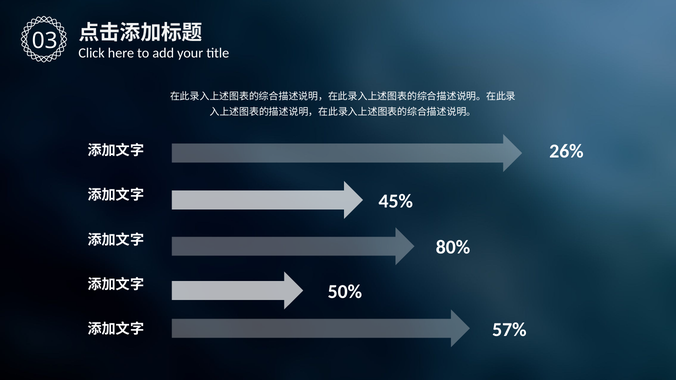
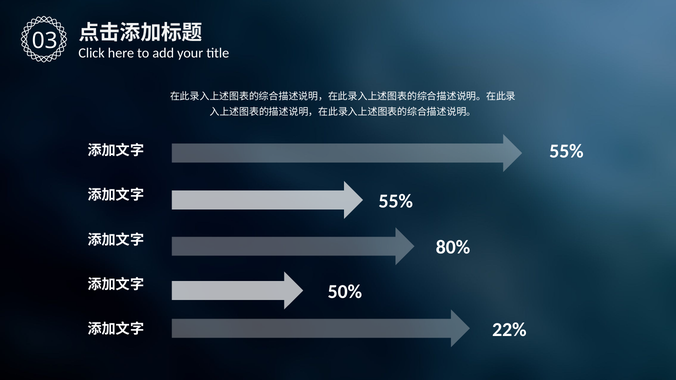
26%: 26% -> 55% (566, 151)
45%: 45% -> 55% (396, 201)
57%: 57% -> 22% (509, 330)
